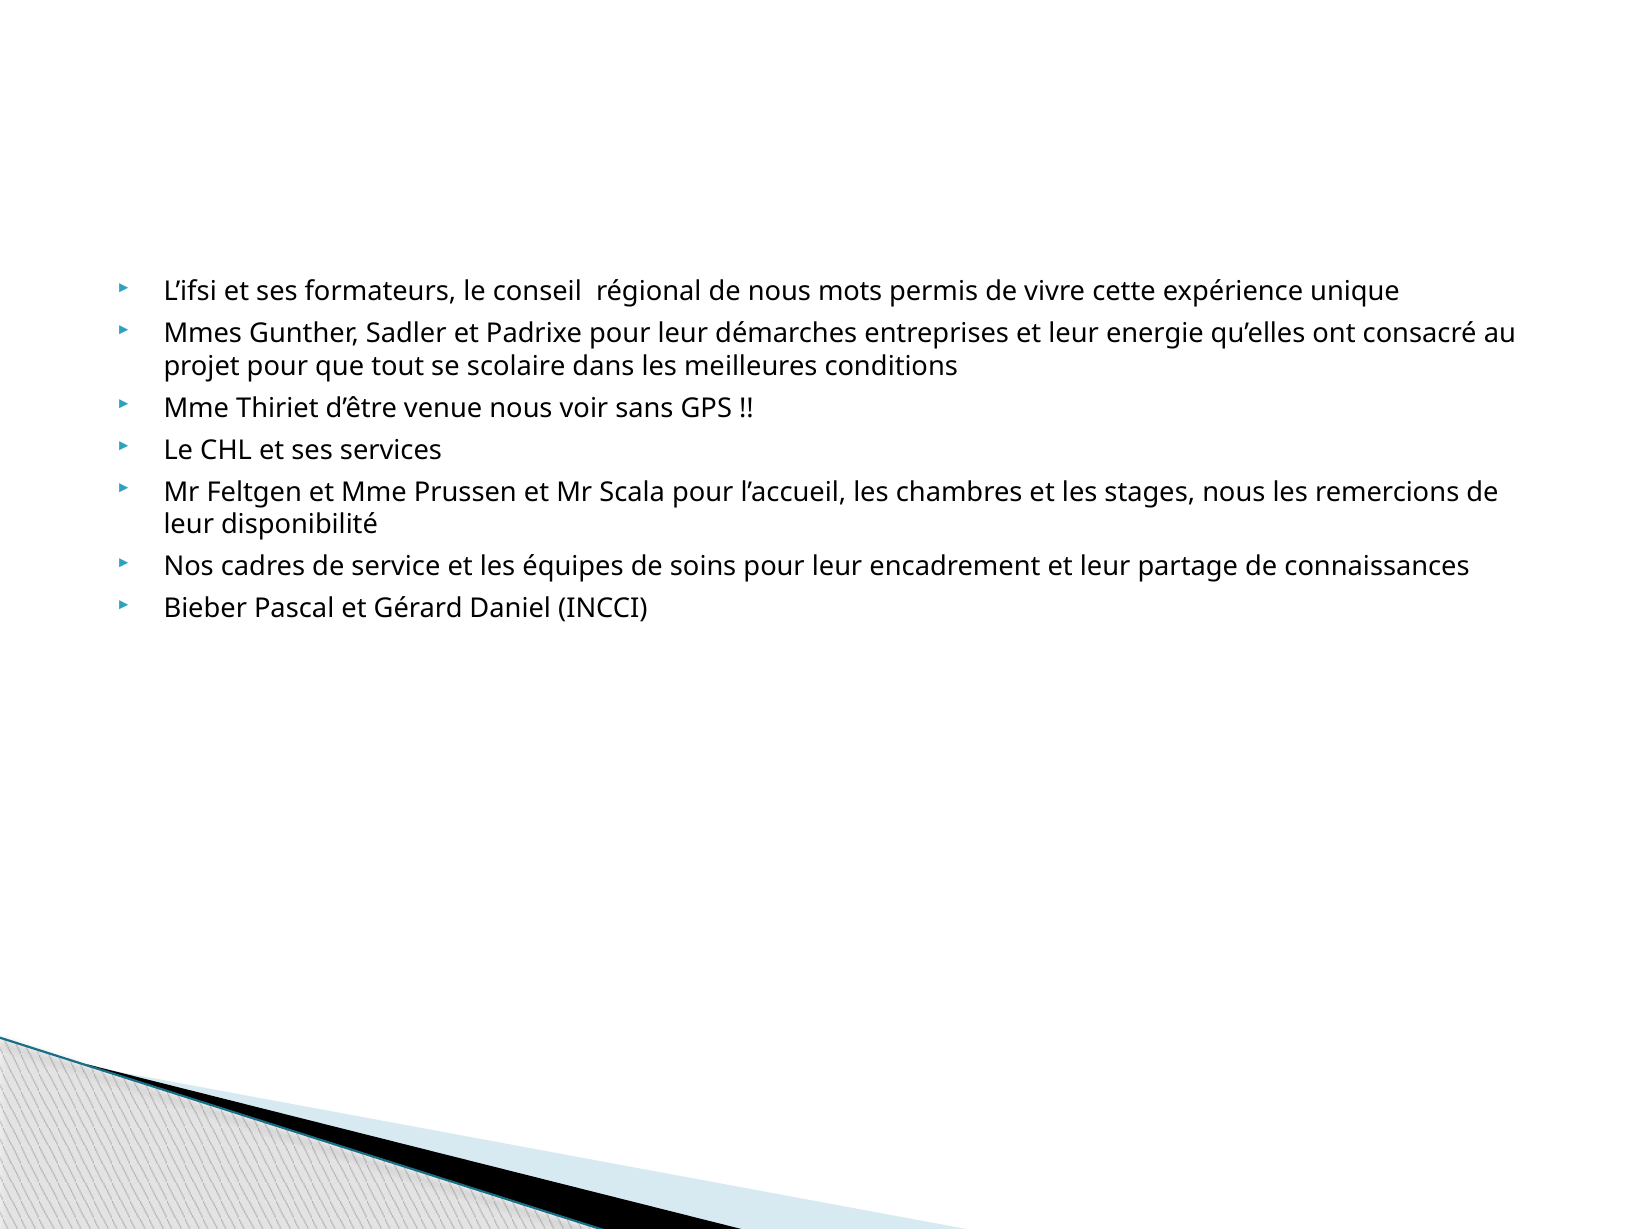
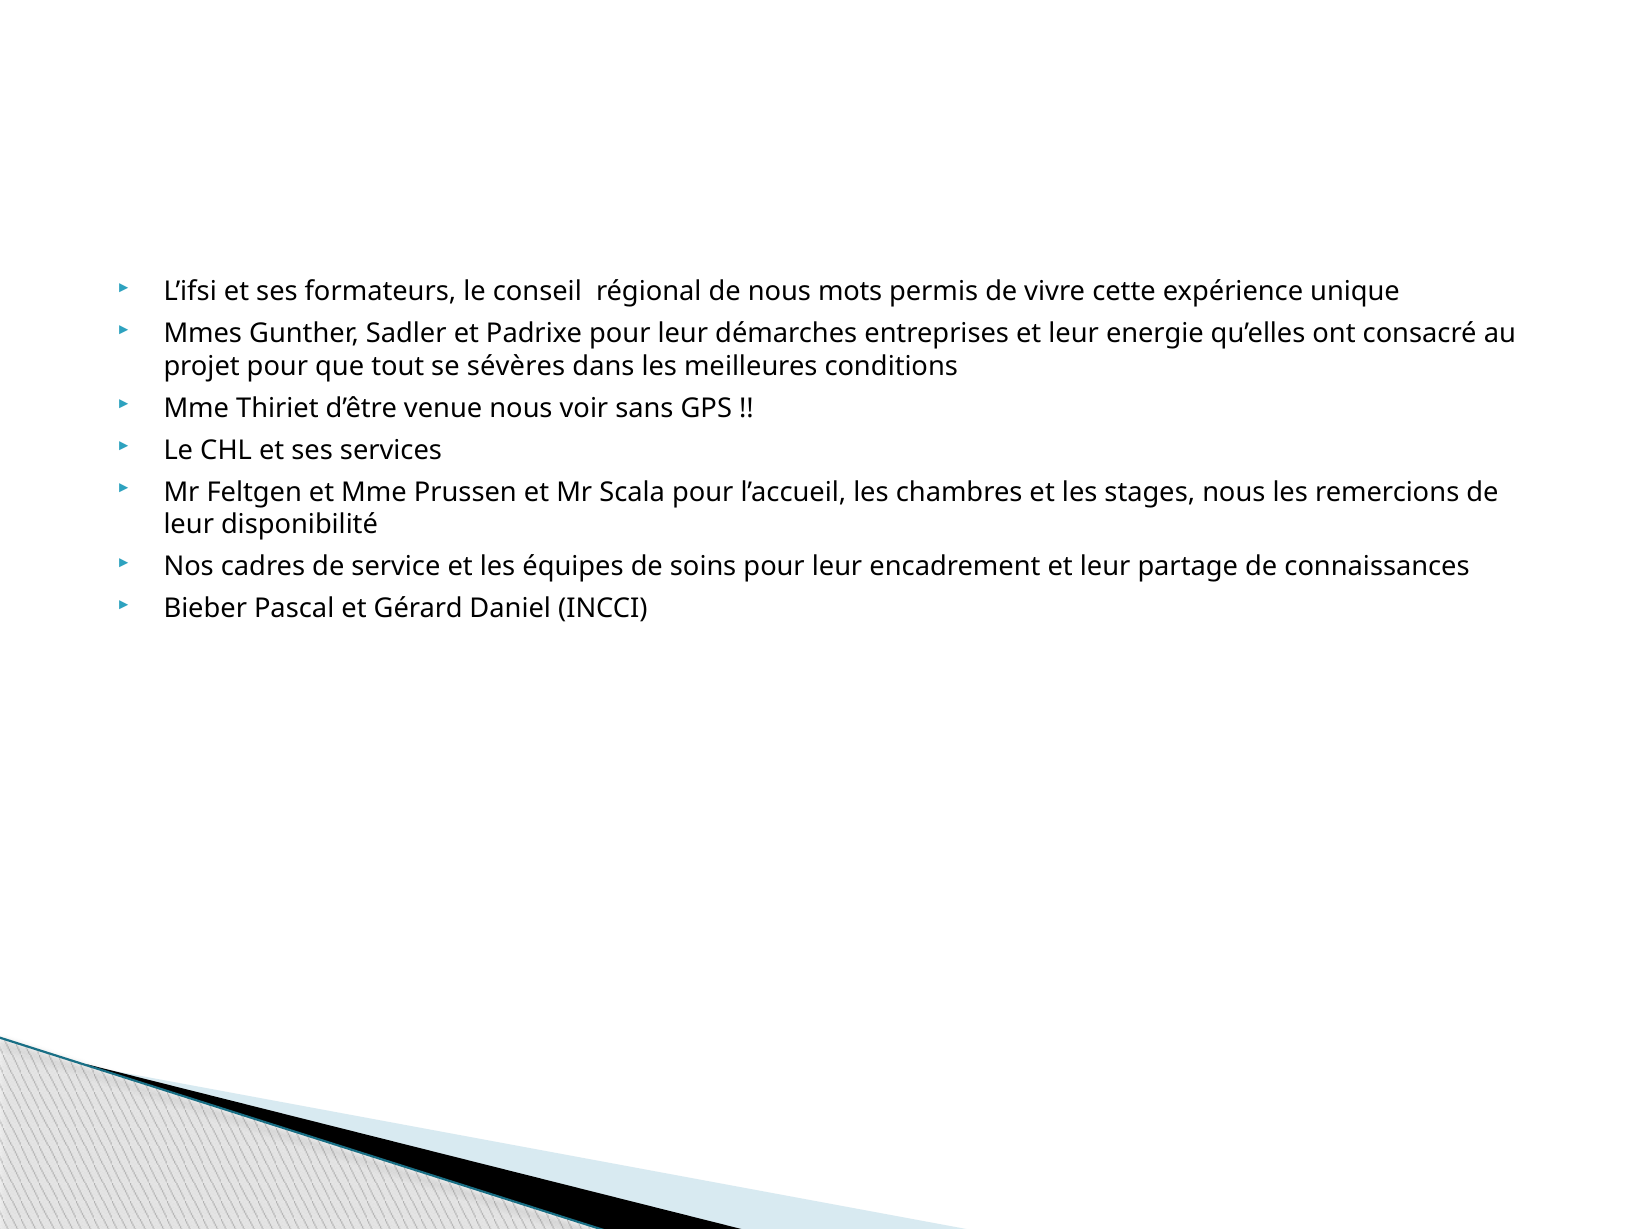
scolaire: scolaire -> sévères (516, 366)
